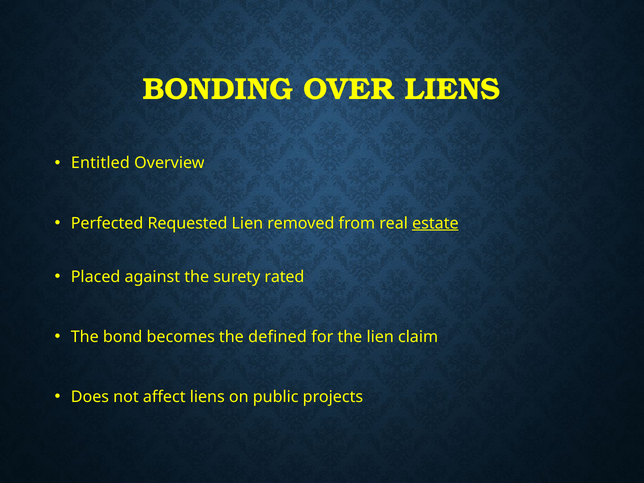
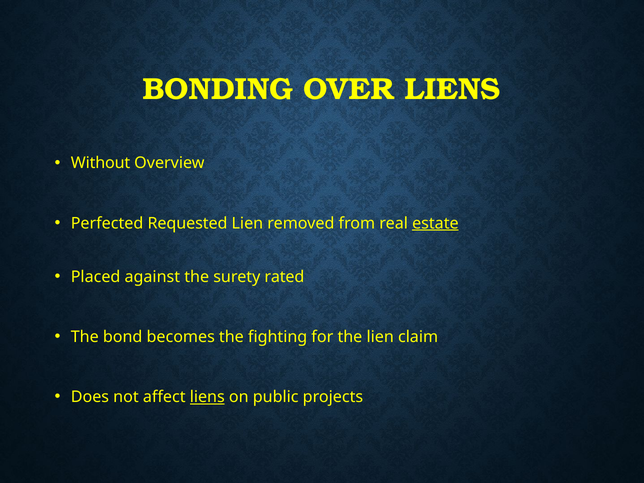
Entitled: Entitled -> Without (101, 163)
defined: defined -> fighting (278, 337)
liens underline: none -> present (207, 397)
